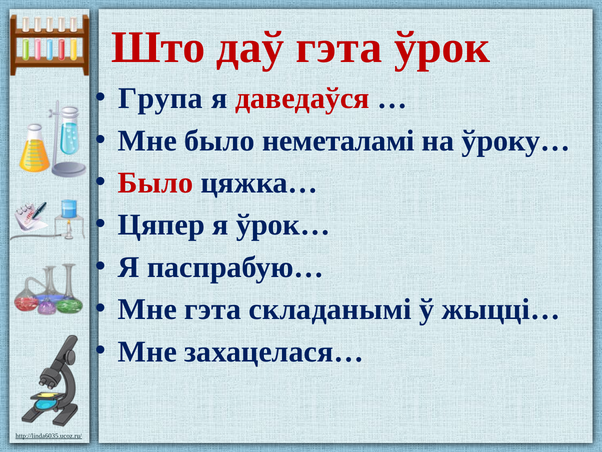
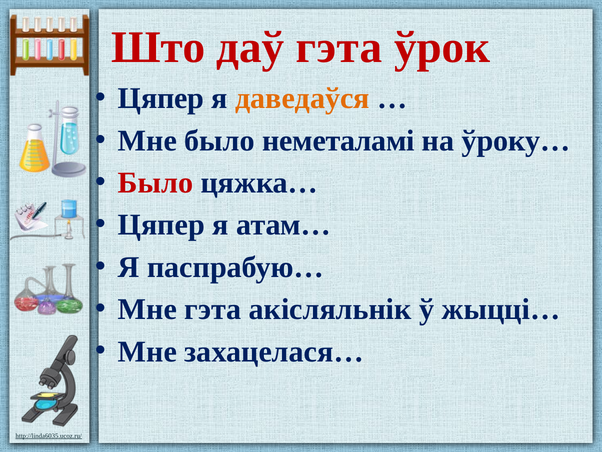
Група: Група -> Цяпер (161, 98)
даведаўся colour: red -> orange (302, 98)
ўрок…: ўрок… -> атам… (283, 225)
складанымі: складанымі -> акісляльнік (330, 309)
